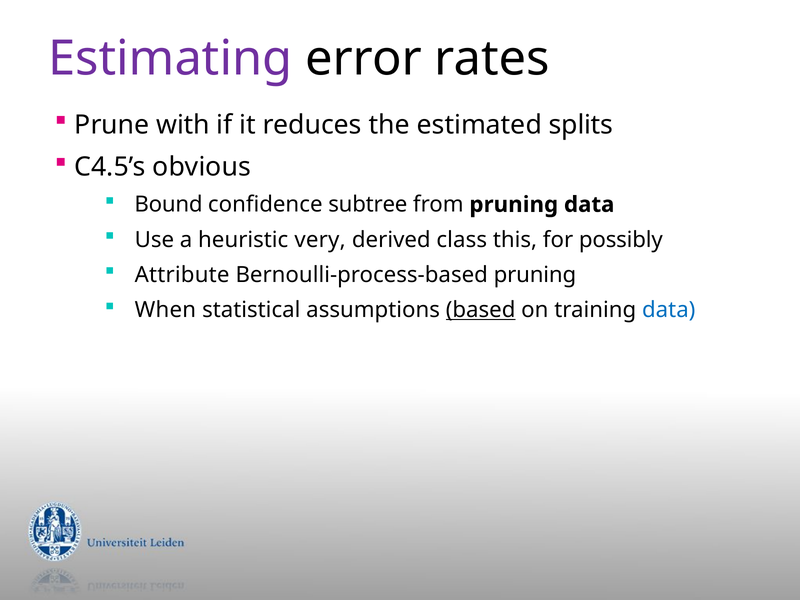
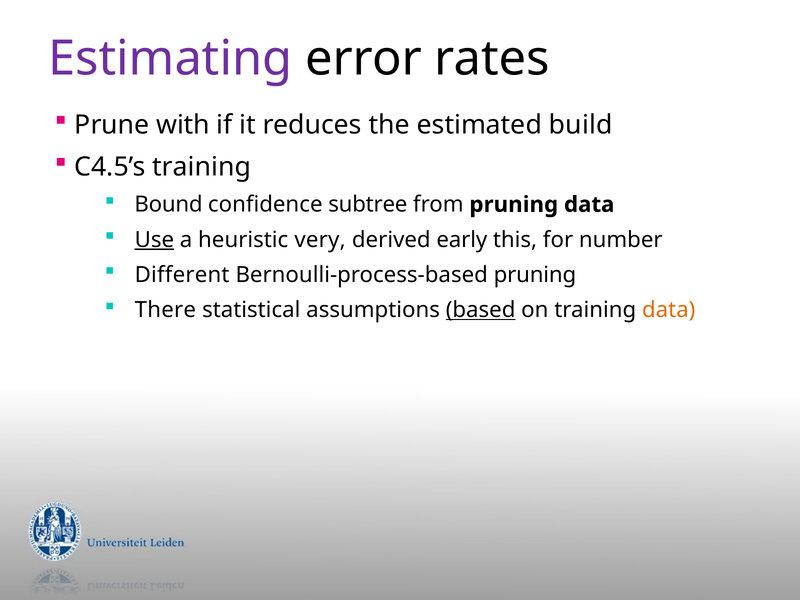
splits: splits -> build (581, 125)
C4.5’s obvious: obvious -> training (202, 167)
Use underline: none -> present (154, 240)
class: class -> early (462, 240)
possibly: possibly -> number (621, 240)
Attribute: Attribute -> Different (182, 275)
When: When -> There (165, 310)
data colour: blue -> orange (669, 310)
